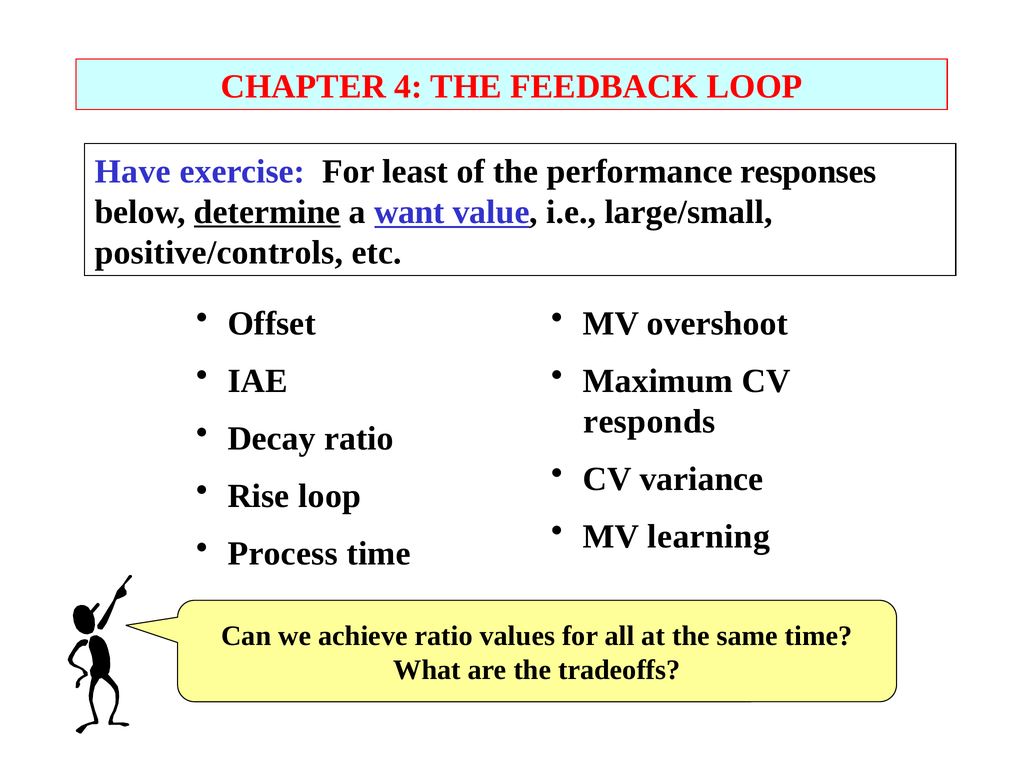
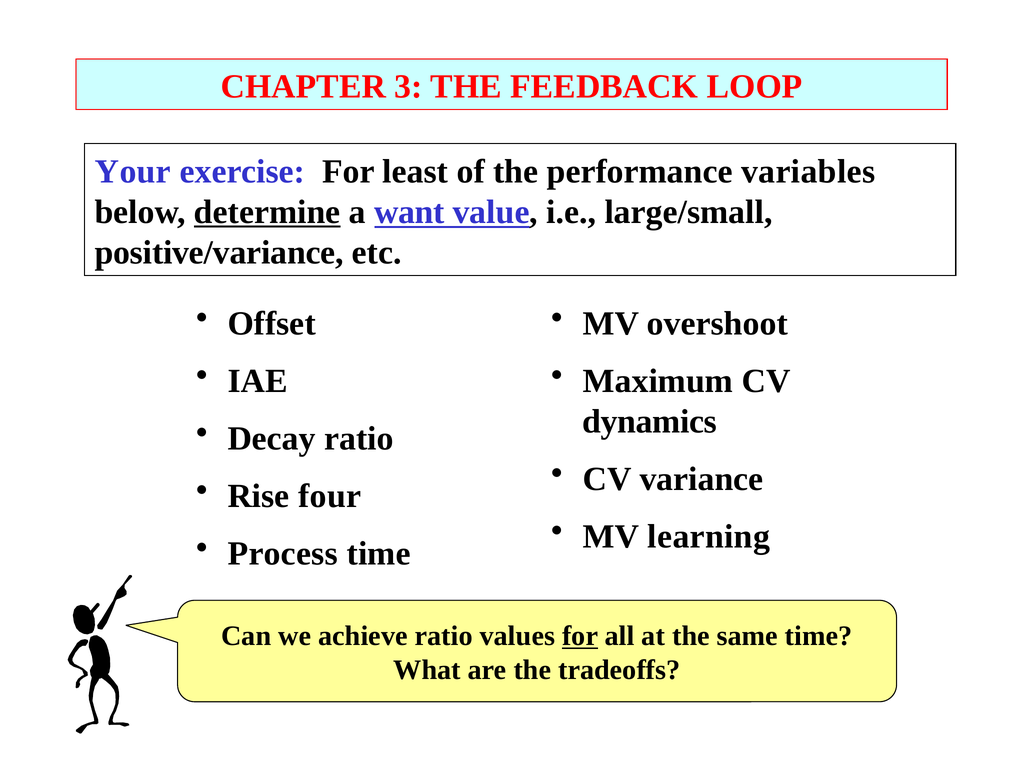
4: 4 -> 3 (408, 87)
Have: Have -> Your (133, 171)
responses: responses -> variables (808, 171)
positive/controls: positive/controls -> positive/variance (219, 253)
responds: responds -> dynamics (650, 422)
Rise loop: loop -> four (330, 496)
for underline: none -> present (580, 636)
